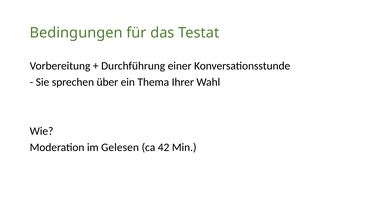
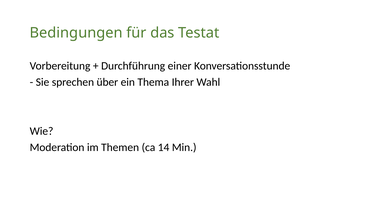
Gelesen: Gelesen -> Themen (120, 148)
42: 42 -> 14 (164, 148)
